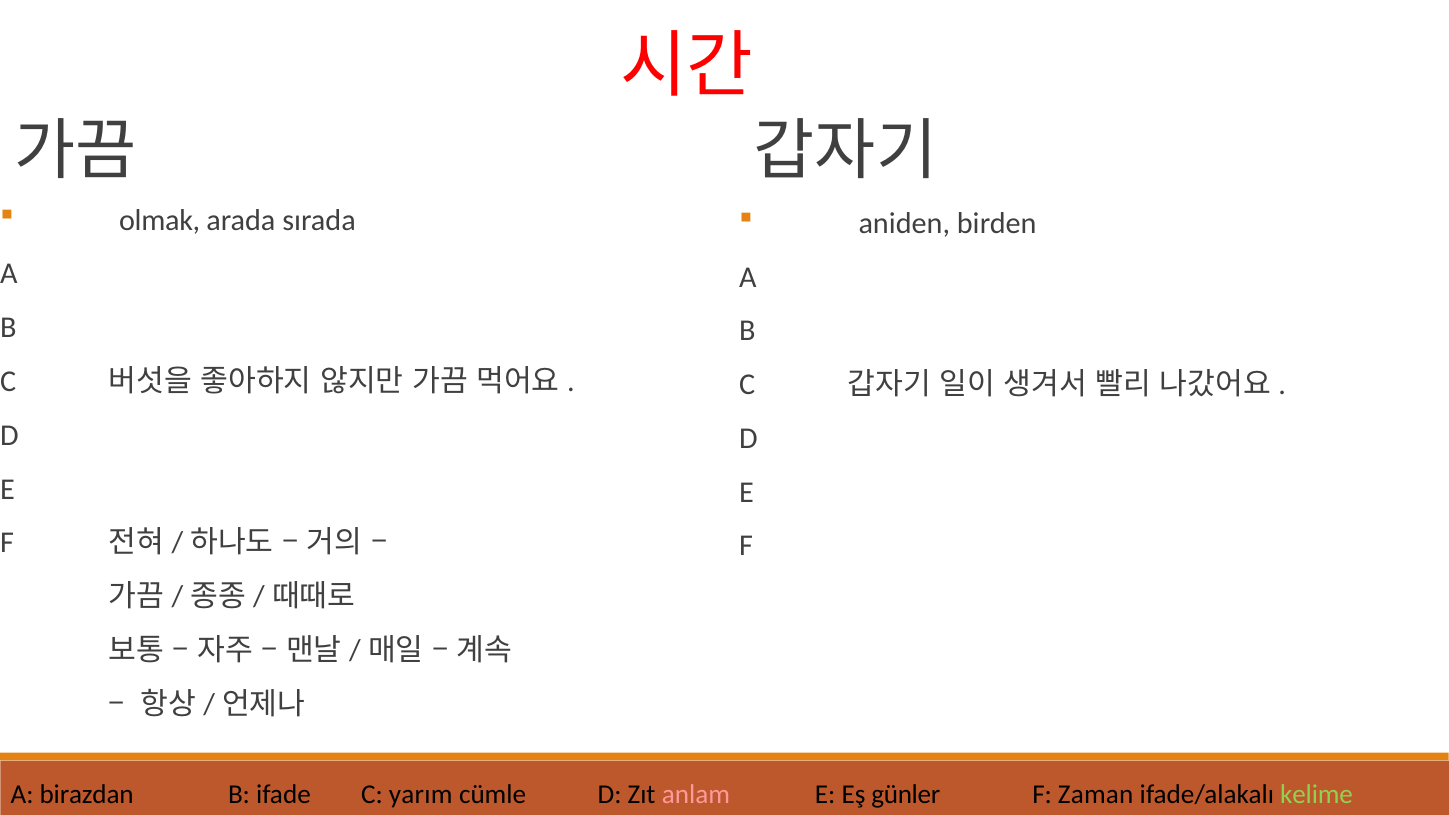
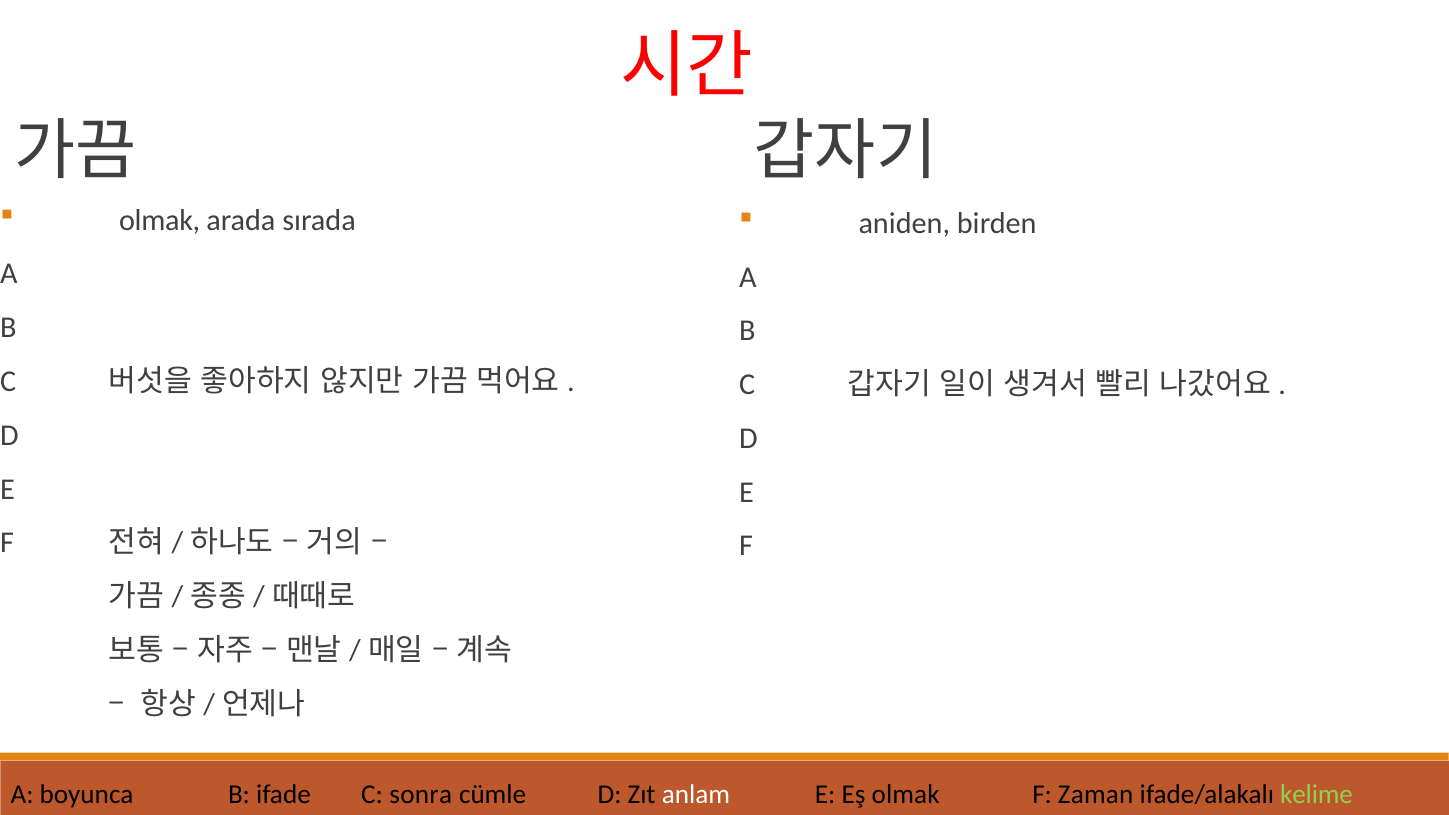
birazdan: birazdan -> boyunca (87, 795)
yarım: yarım -> sonra (421, 795)
anlam colour: pink -> white (696, 795)
Eş günler: günler -> olmak (906, 795)
